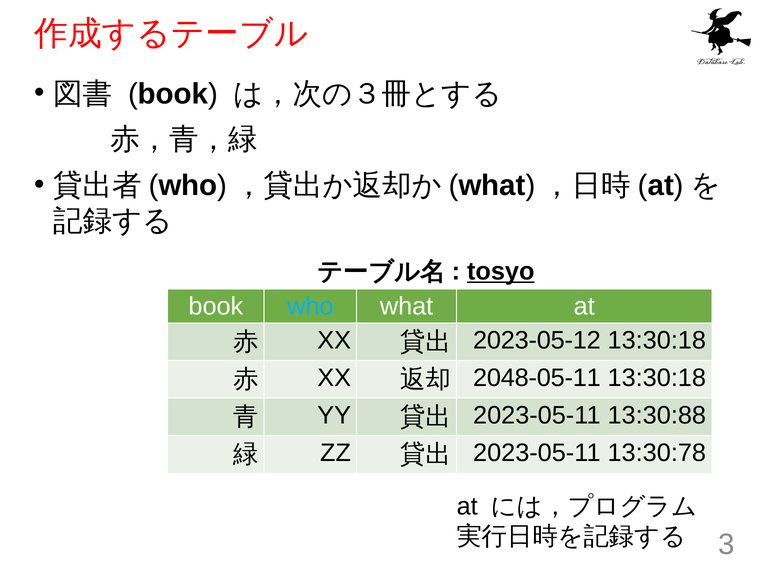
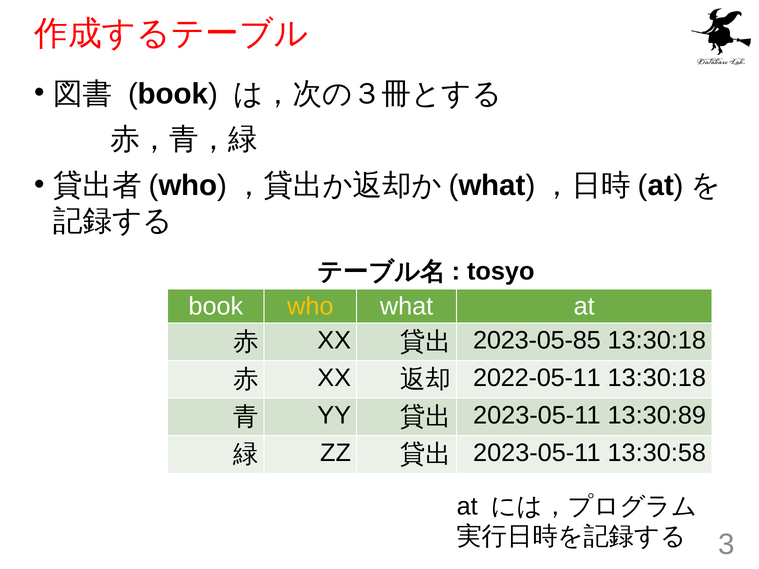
tosyo underline: present -> none (501, 272)
who colour: light blue -> yellow (310, 307)
2023-05-12: 2023-05-12 -> 2023-05-85 (537, 340)
2048-05-11: 2048-05-11 -> 2022-05-11 (537, 378)
13:30:88: 13:30:88 -> 13:30:89 (657, 416)
13:30:78: 13:30:78 -> 13:30:58 (657, 453)
